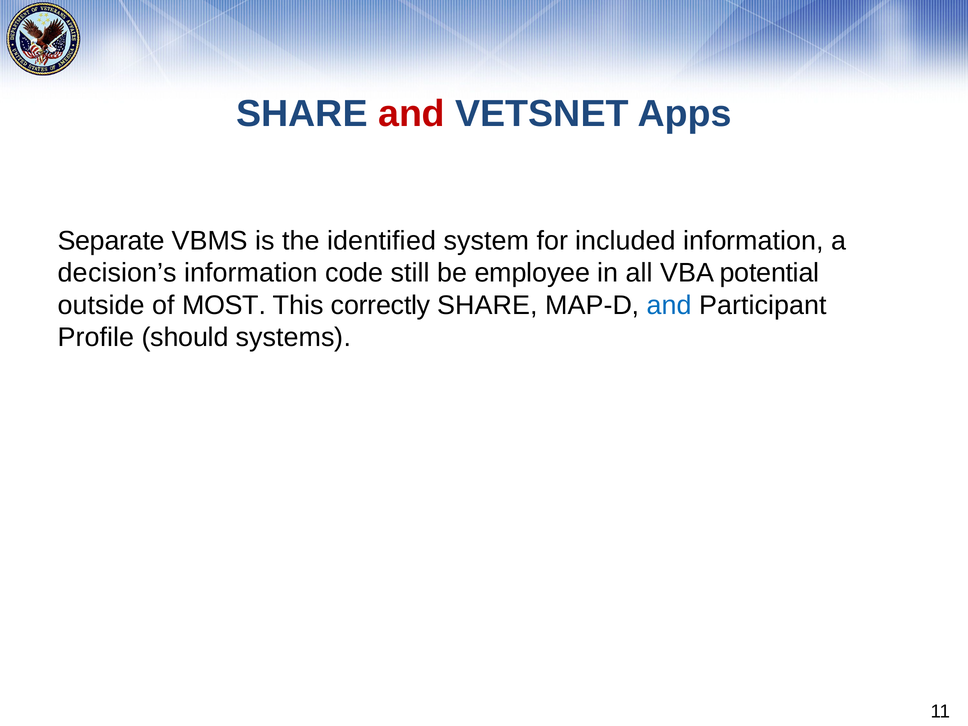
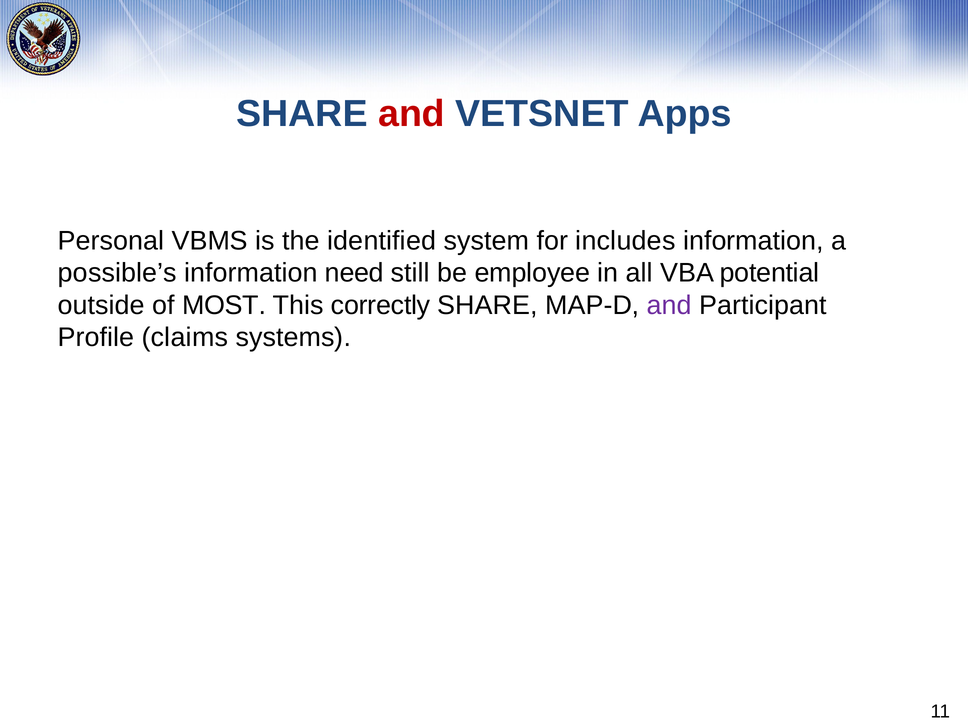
Separate: Separate -> Personal (111, 241)
included: included -> includes (625, 241)
decision’s: decision’s -> possible’s (117, 273)
code: code -> need (354, 273)
and colour: blue -> purple (669, 305)
should: should -> claims (185, 338)
